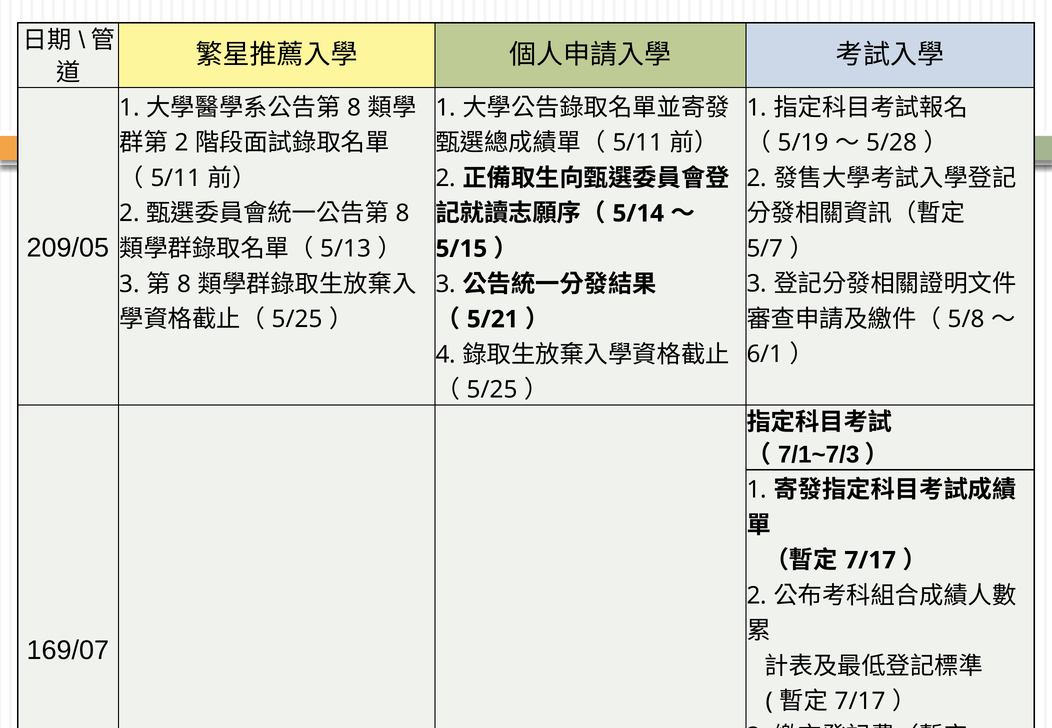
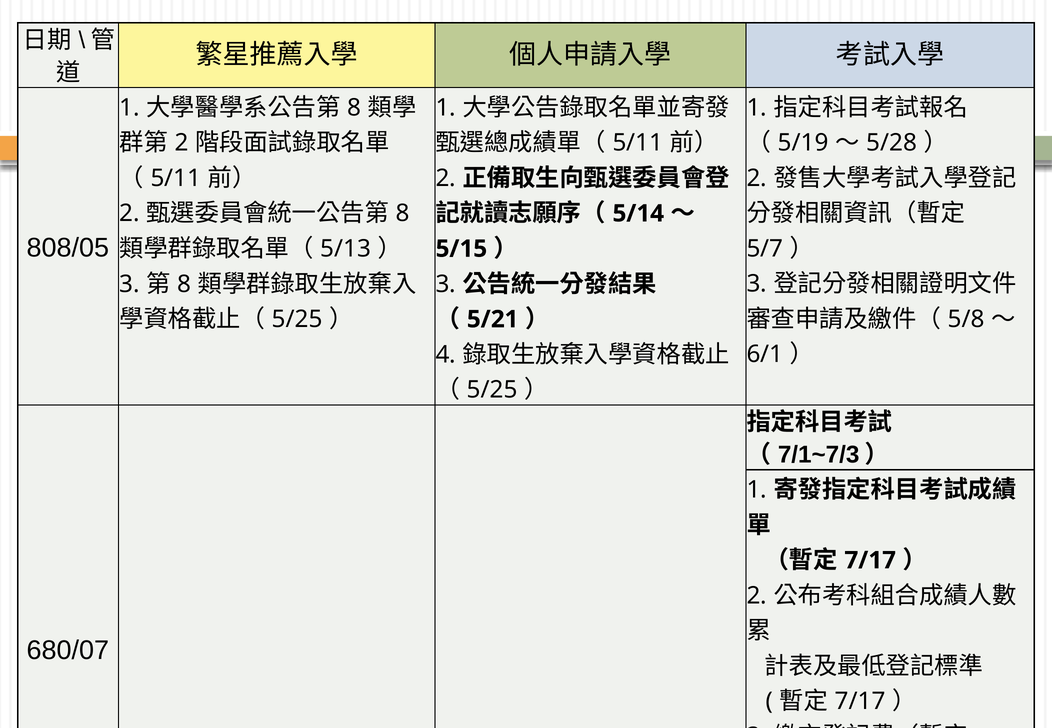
209/05: 209/05 -> 808/05 (68, 248)
169/07: 169/07 -> 680/07 (68, 651)
